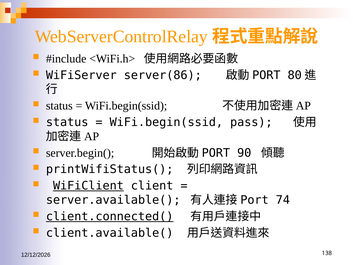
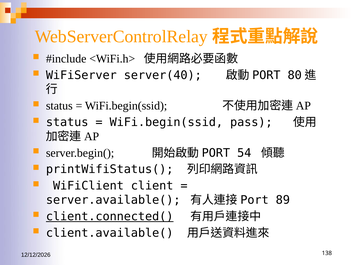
server(86: server(86 -> server(40 (163, 75)
90: 90 -> 54 (244, 153)
WiFiClient underline: present -> none (88, 186)
74: 74 -> 89 (283, 200)
